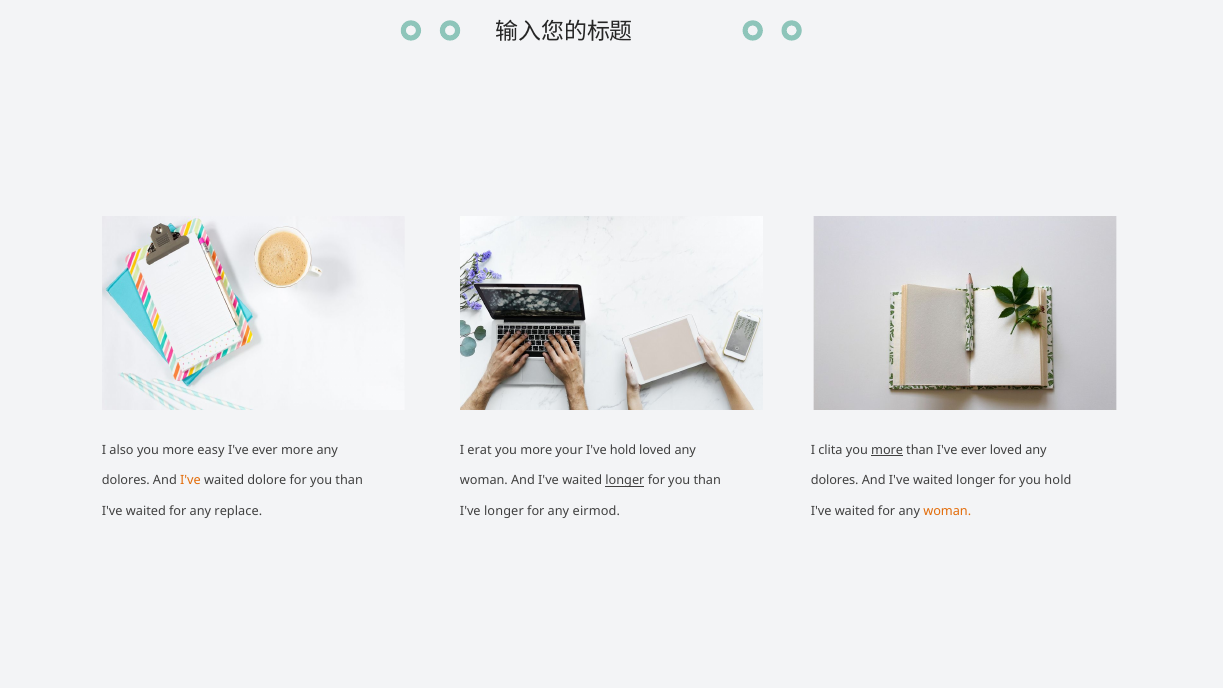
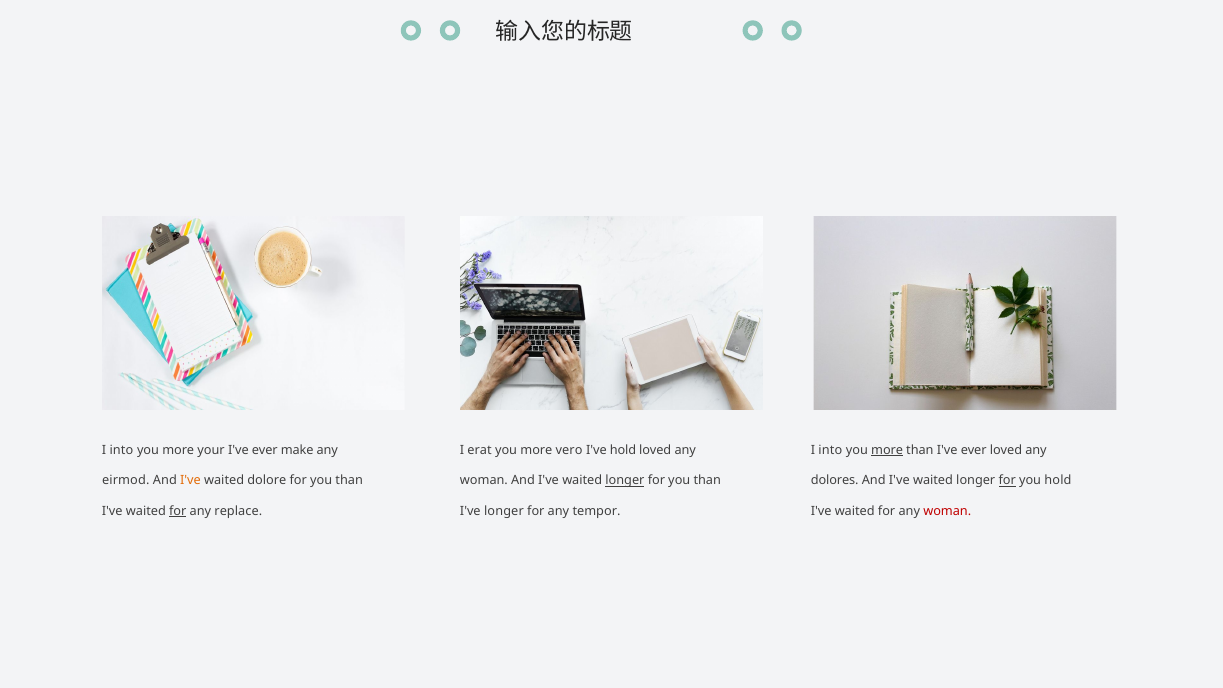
also: also -> into (121, 450)
easy: easy -> your (211, 450)
ever more: more -> make (297, 450)
your: your -> vero (569, 450)
clita: clita -> into (830, 450)
dolores: dolores -> eirmod (126, 481)
for underline: none -> present (1007, 481)
for underline: none -> present (178, 511)
eirmod: eirmod -> tempor (596, 511)
woman colour: orange -> red (947, 511)
